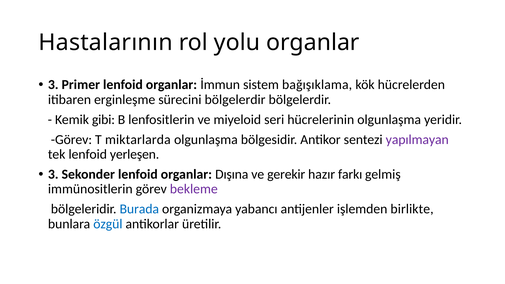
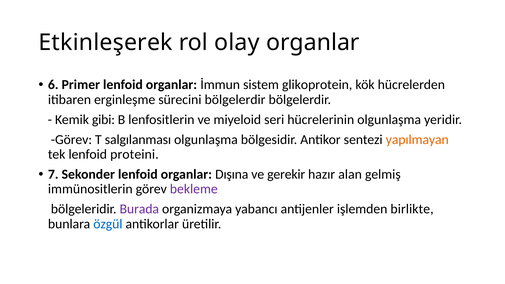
Hastalarının: Hastalarının -> Etkinleşerek (106, 42)
yolu: yolu -> olay (237, 42)
3: 3 -> 6 (53, 85)
bağışıklama: bağışıklama -> glikoprotein (317, 85)
miktarlarda: miktarlarda -> salgılanması (138, 140)
yapılmayan colour: purple -> orange (417, 140)
yerleşen: yerleşen -> proteini (134, 154)
3: 3 -> 7 (53, 174)
farkı: farkı -> alan (350, 174)
Burada colour: blue -> purple (139, 209)
